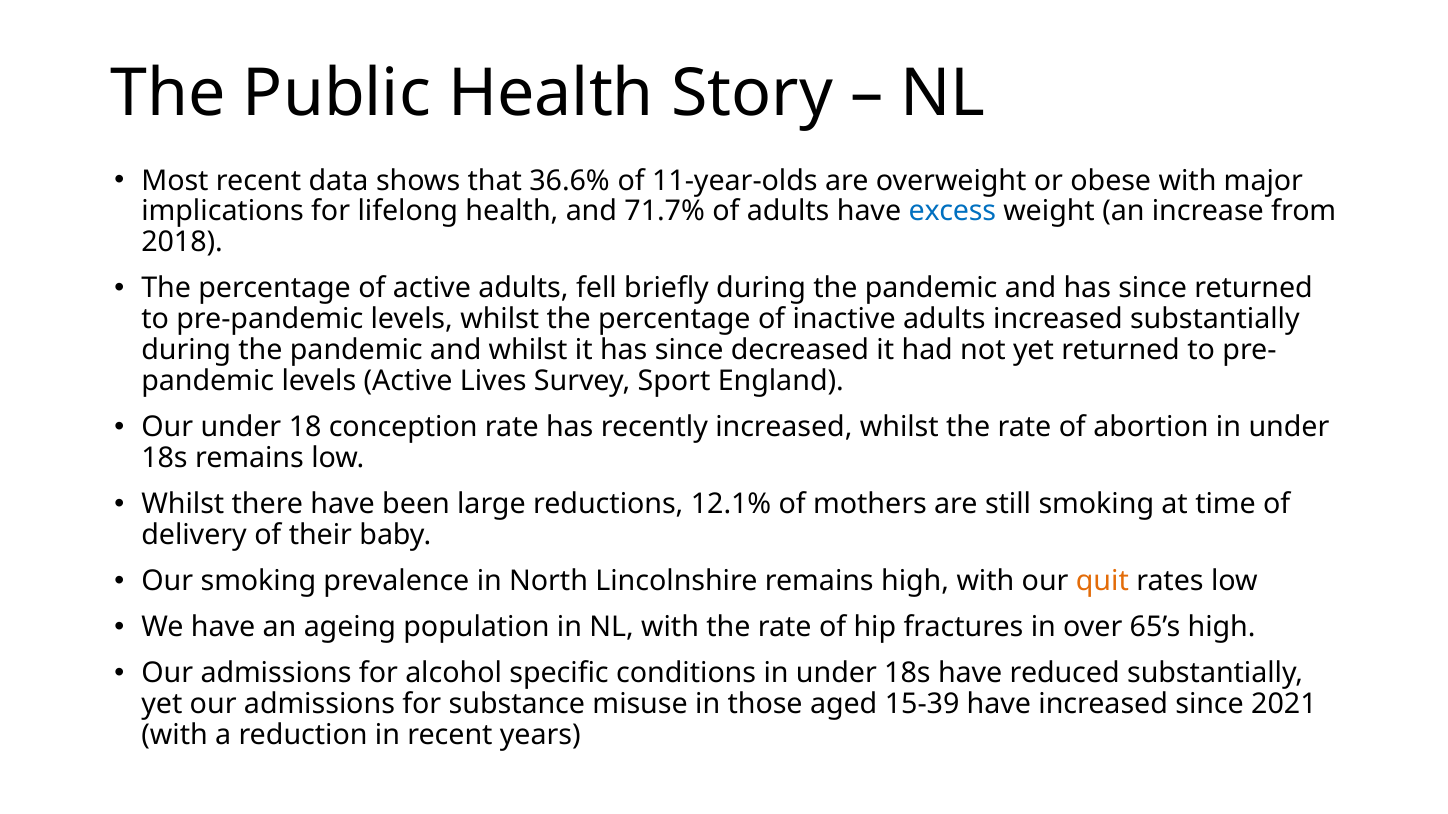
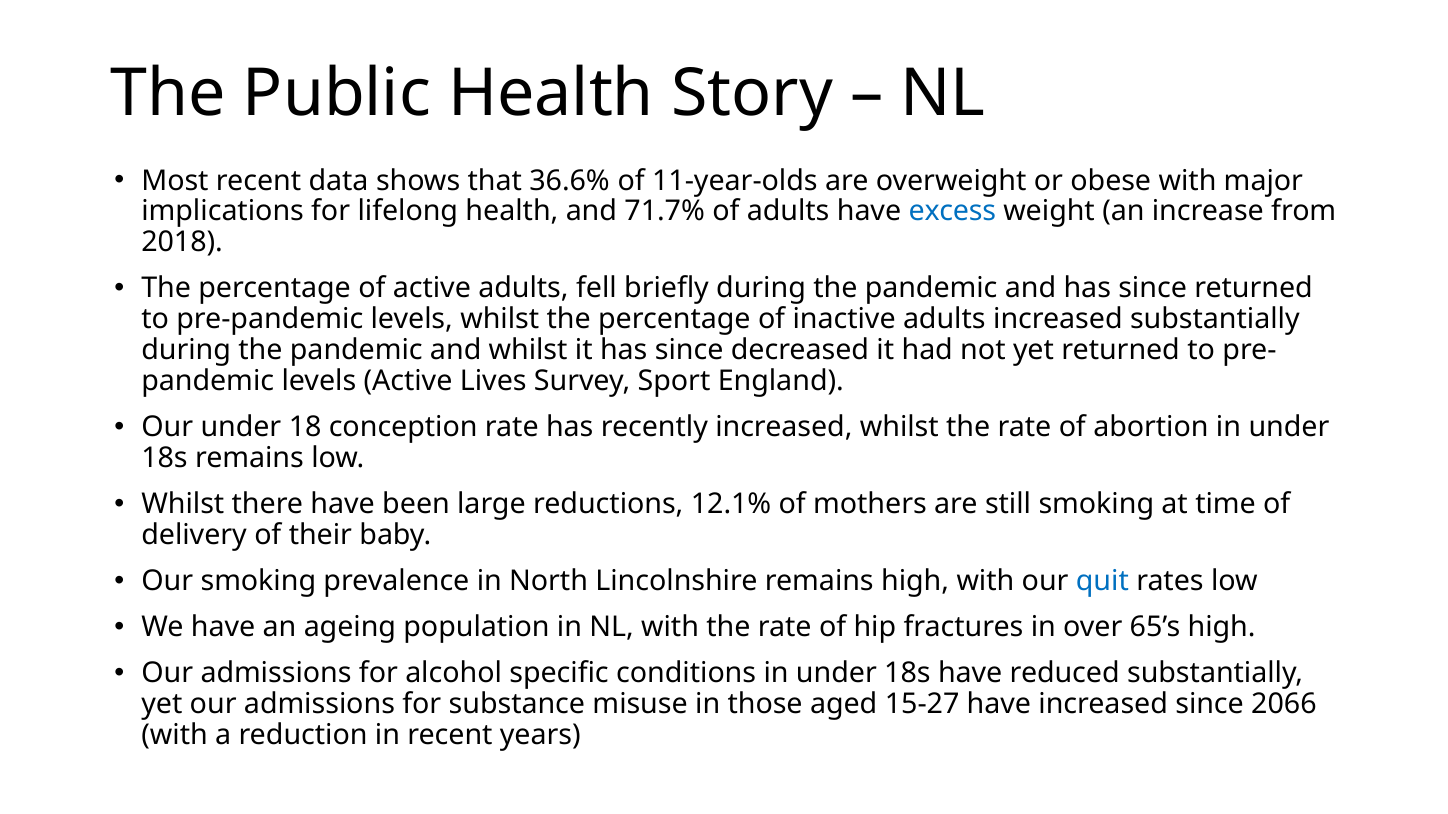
quit colour: orange -> blue (1102, 582)
15-39: 15-39 -> 15-27 (922, 705)
2021: 2021 -> 2066 (1284, 705)
